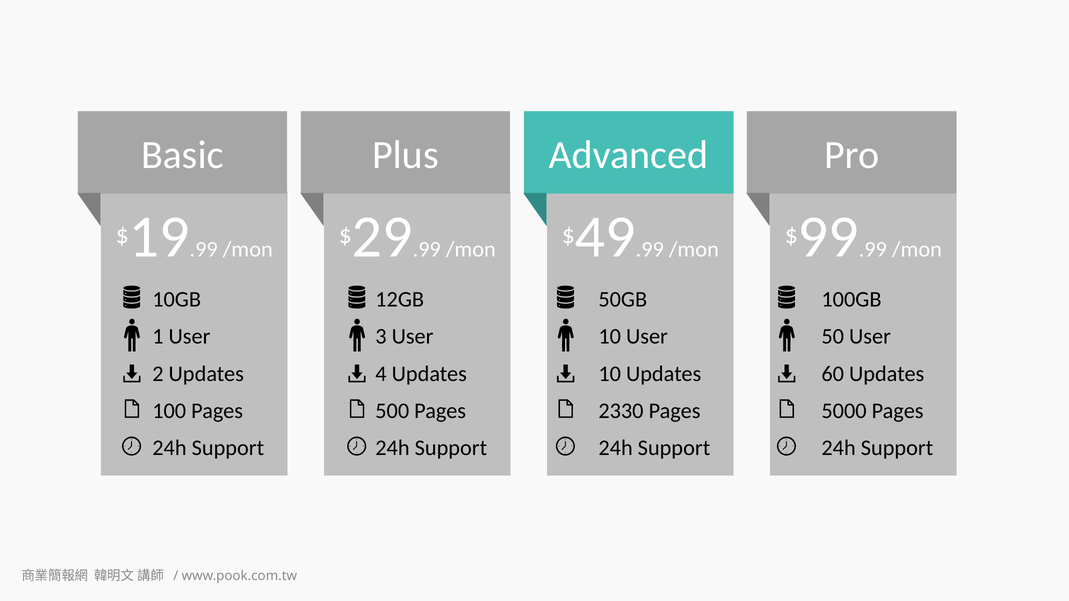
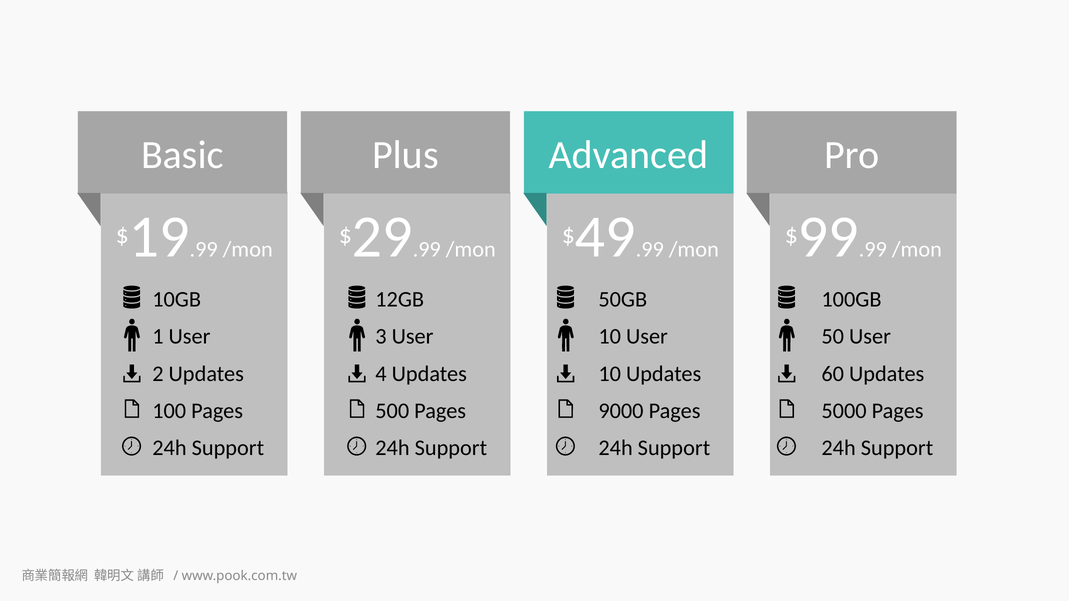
2330: 2330 -> 9000 (621, 411)
